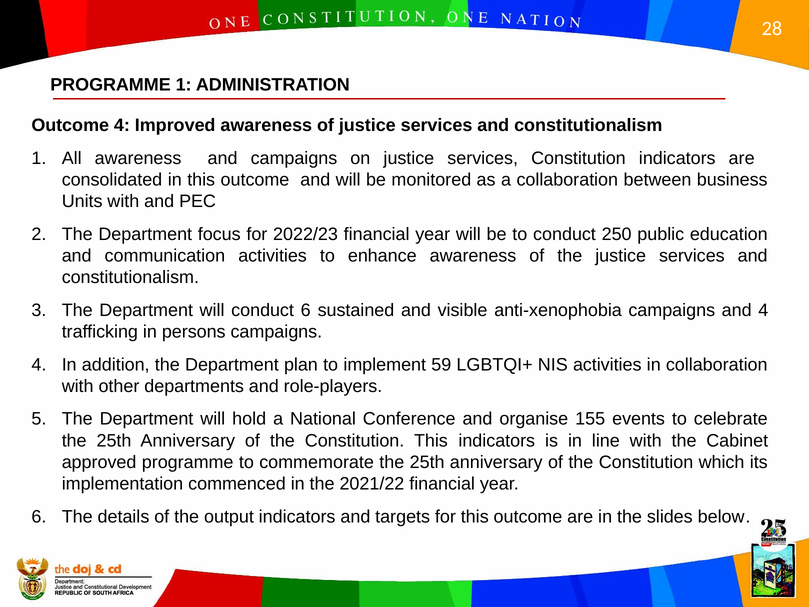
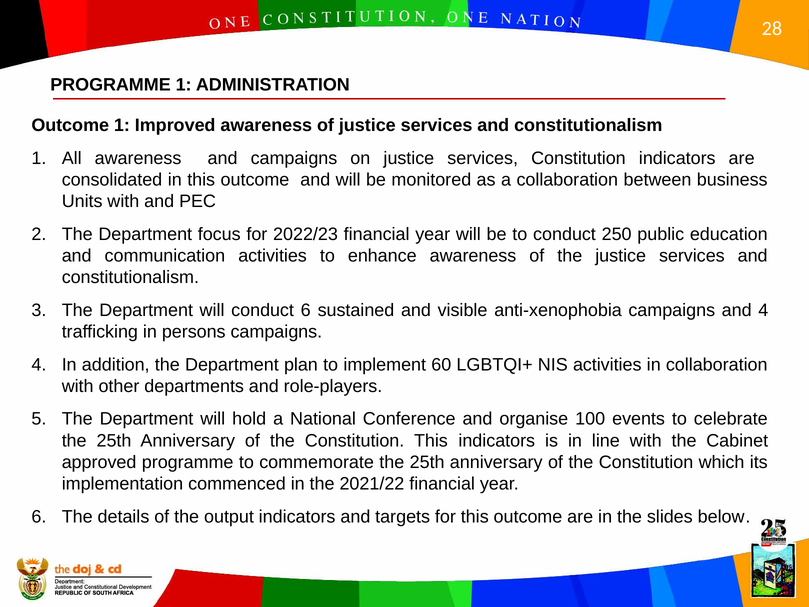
Outcome 4: 4 -> 1 (122, 125)
59: 59 -> 60 (441, 365)
155: 155 -> 100 (590, 419)
